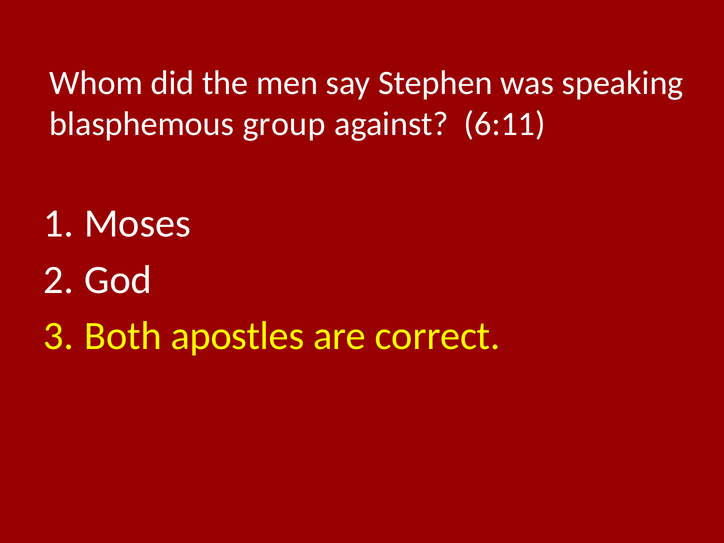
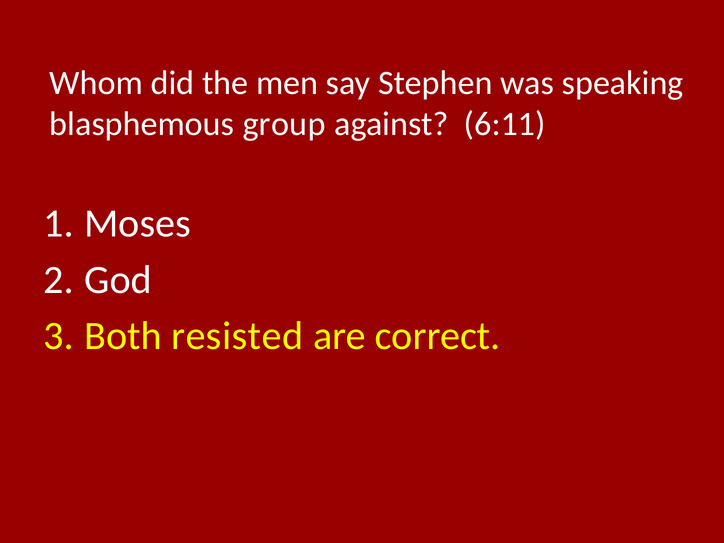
apostles: apostles -> resisted (237, 336)
